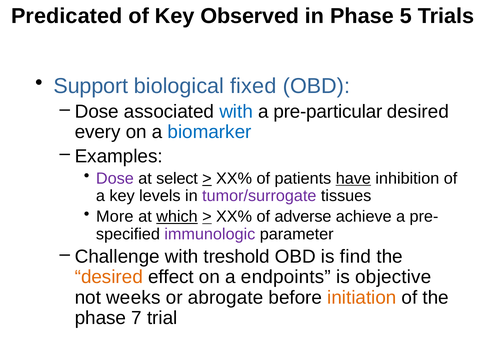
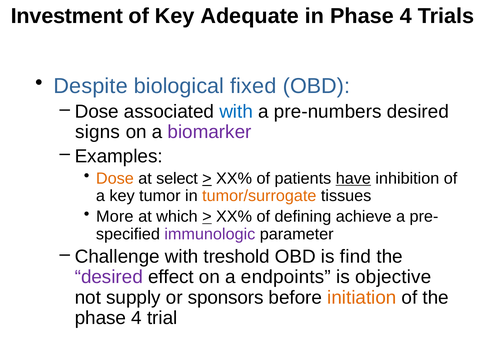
Predicated: Predicated -> Investment (67, 16)
Observed: Observed -> Adequate (250, 16)
in Phase 5: 5 -> 4 (406, 16)
Support: Support -> Despite (91, 86)
pre-particular: pre-particular -> pre-numbers (328, 112)
every: every -> signs (98, 132)
biomarker colour: blue -> purple (210, 132)
Dose colour: purple -> orange (115, 179)
levels: levels -> tumor (160, 196)
tumor/surrogate colour: purple -> orange (259, 196)
which underline: present -> none (177, 217)
adverse: adverse -> defining (303, 217)
desired colour: orange -> purple (109, 277)
weeks: weeks -> supply (133, 298)
abrogate: abrogate -> sponsors (226, 298)
7: 7 -> 4 (137, 318)
